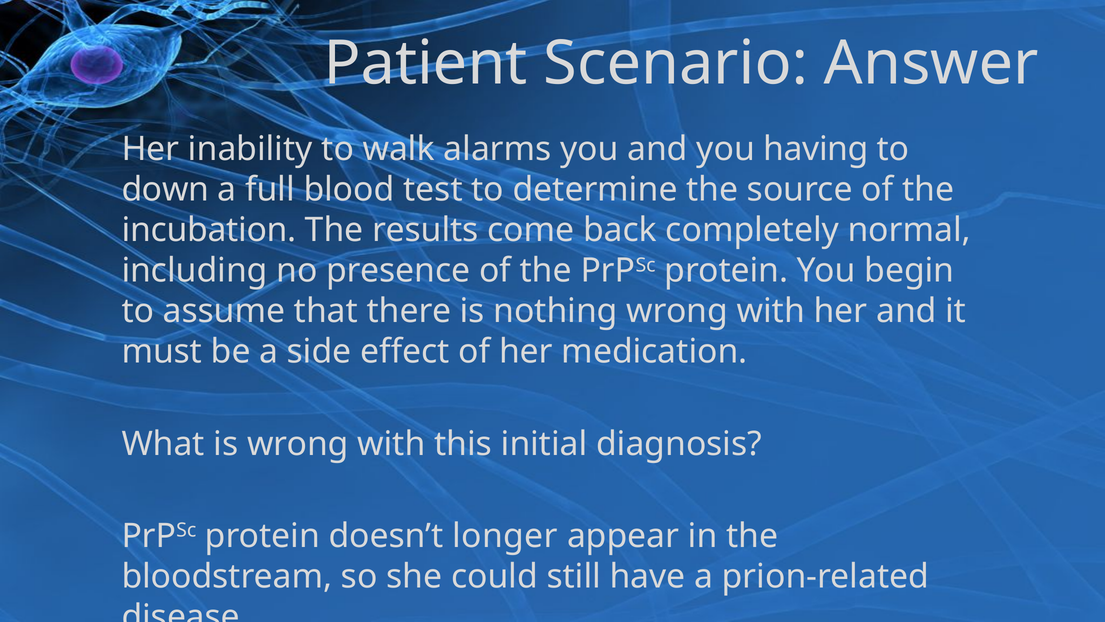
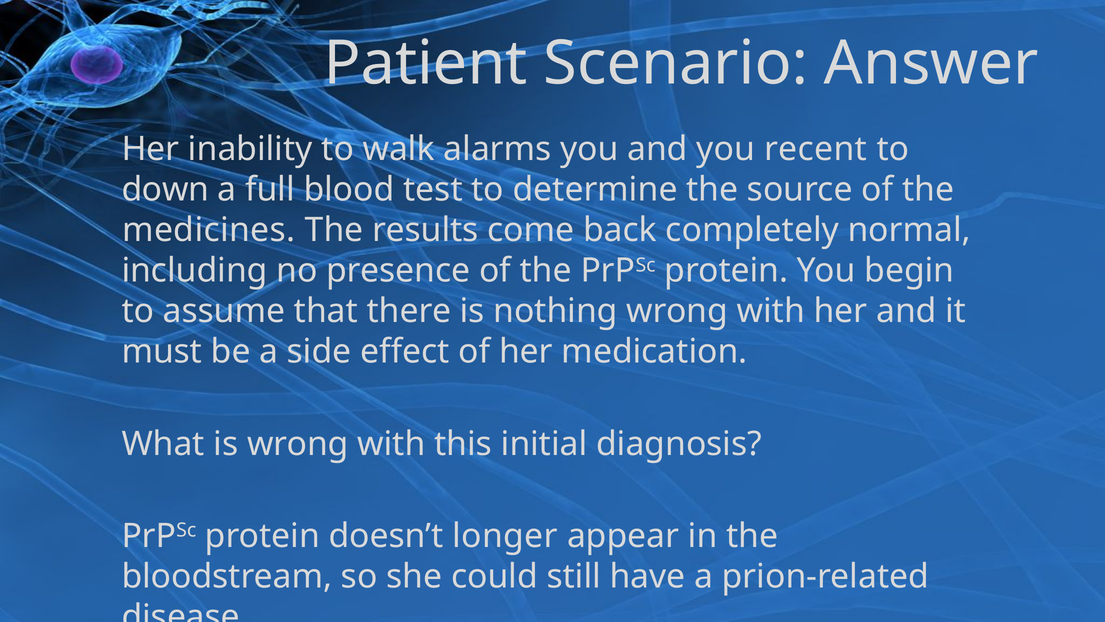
having: having -> recent (816, 149)
incubation: incubation -> medicines (209, 230)
